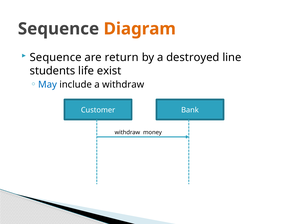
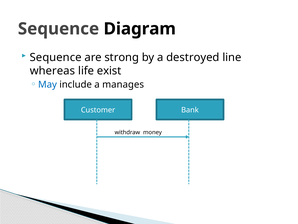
Diagram colour: orange -> black (140, 29)
return: return -> strong (122, 57)
students: students -> whereas (52, 71)
a withdraw: withdraw -> manages (123, 84)
